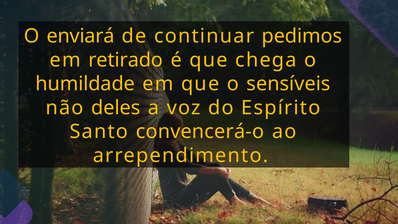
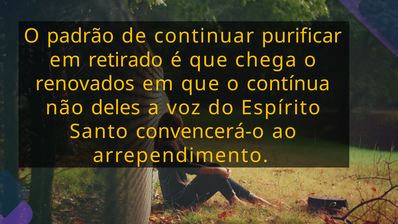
enviará: enviará -> padrão (80, 36)
pedimos: pedimos -> purificar (302, 36)
humildade: humildade -> renovados (85, 84)
sensíveis: sensíveis -> contínua (288, 84)
